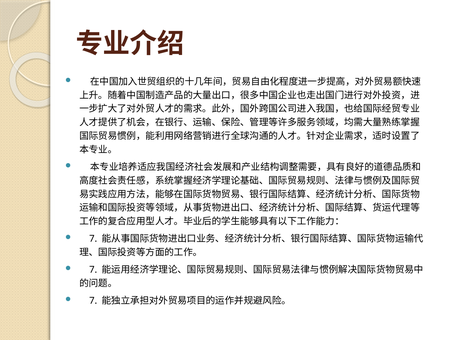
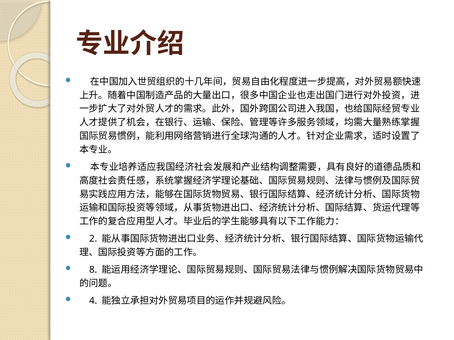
7: 7 -> 2 (93, 239)
7: 7 -> 8 (93, 270)
7: 7 -> 4 (93, 301)
